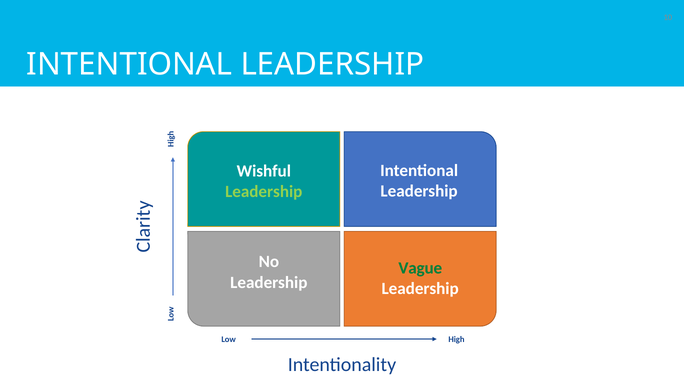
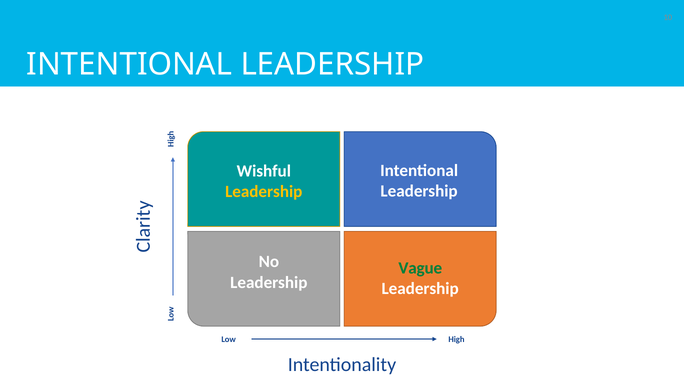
Leadership colour: light green -> yellow (264, 192)
